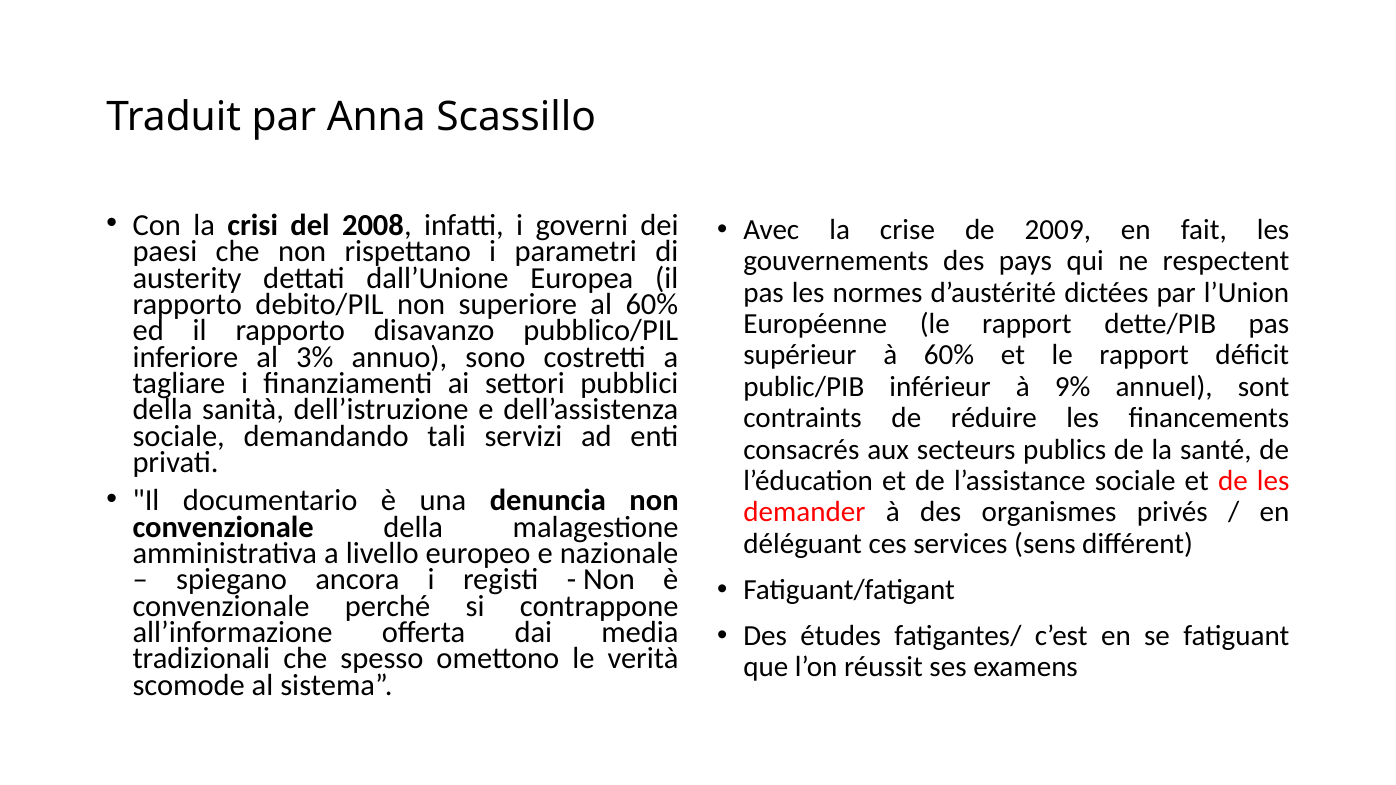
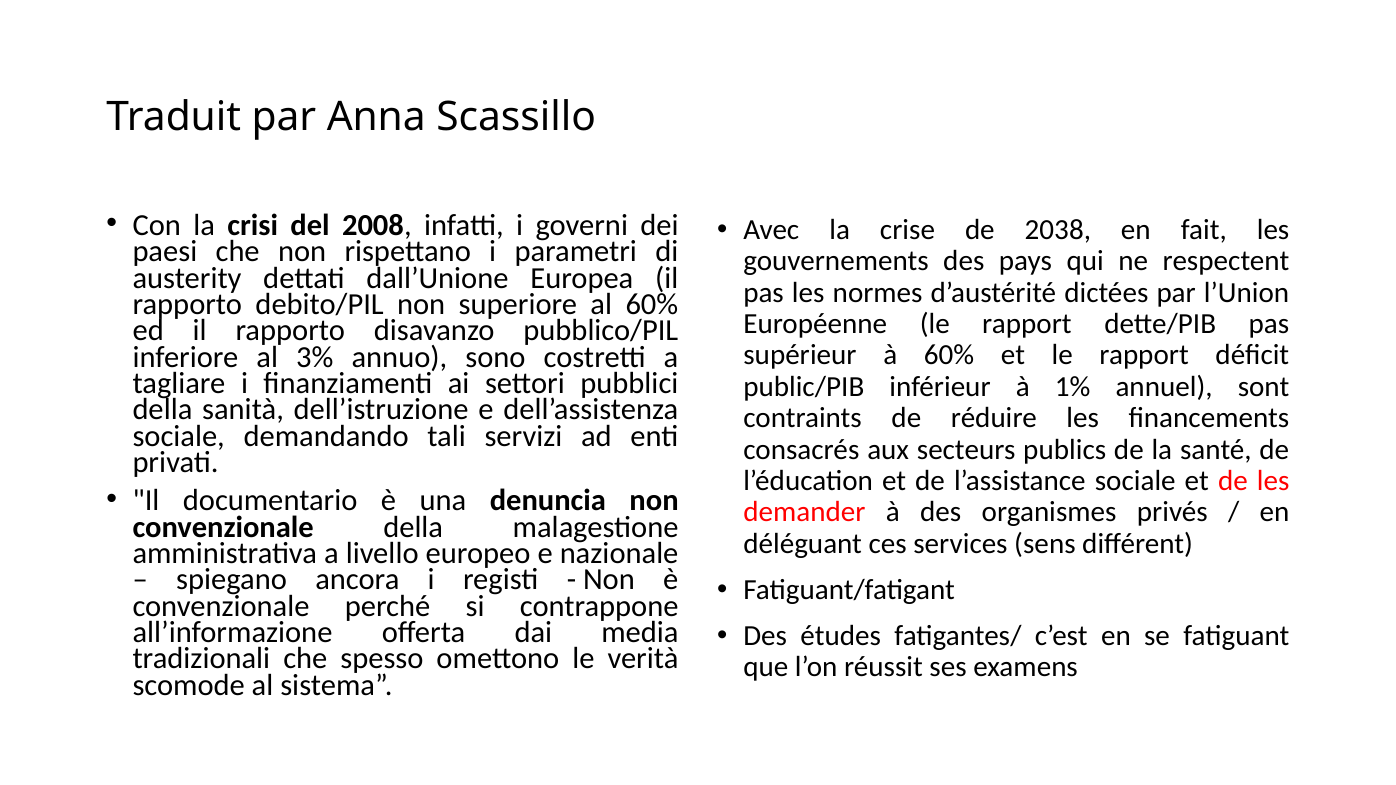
2009: 2009 -> 2038 (1058, 230)
9%: 9% -> 1% (1073, 387)
